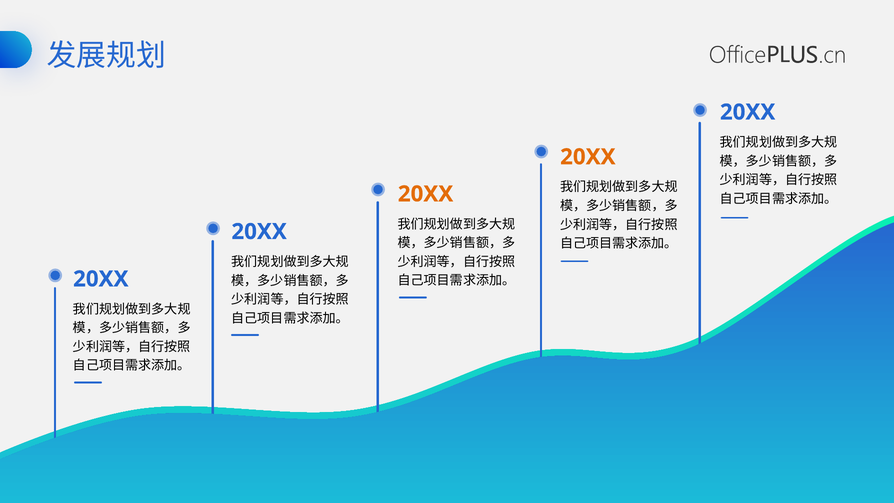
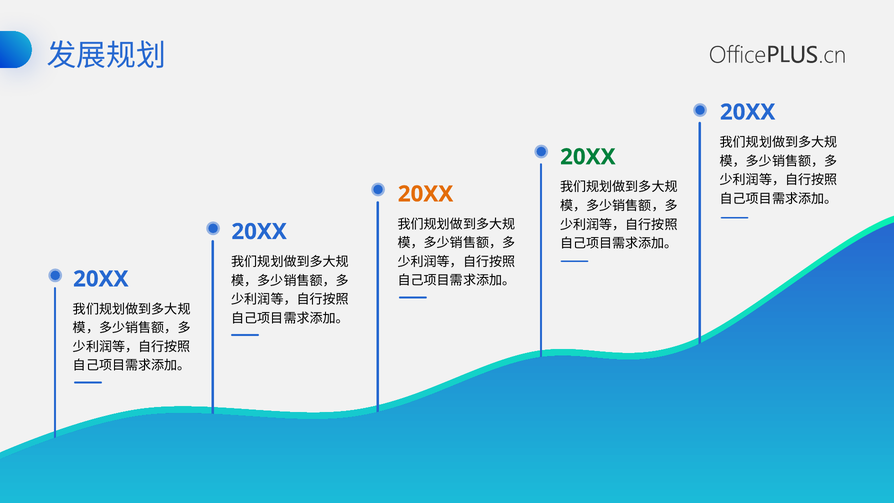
20XX colour: orange -> green (588, 157)
